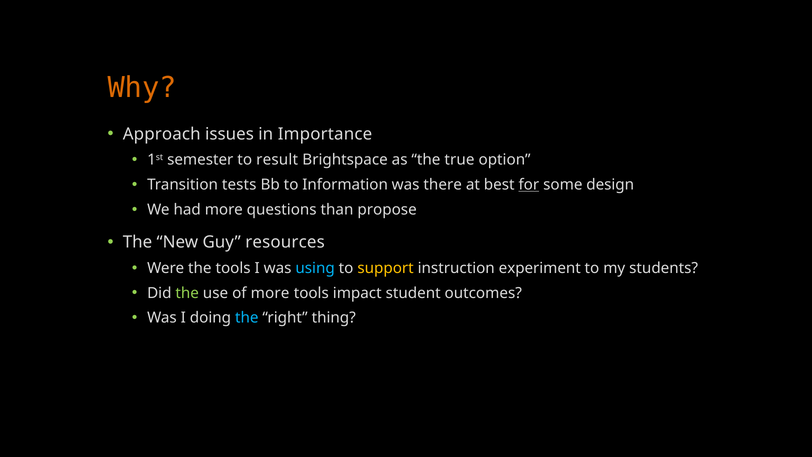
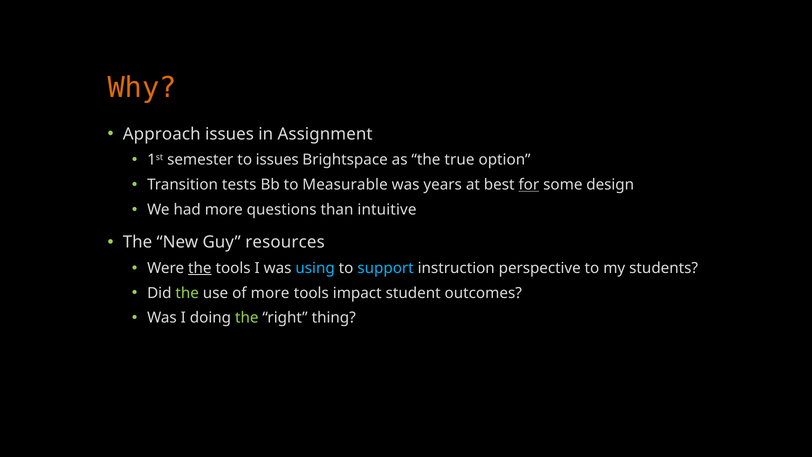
Importance: Importance -> Assignment (325, 134)
to result: result -> issues (277, 160)
Information: Information -> Measurable (345, 185)
there: there -> years (443, 185)
propose: propose -> intuitive (387, 210)
the underline: none -> present (200, 268)
support colour: yellow -> light blue (386, 268)
experiment: experiment -> perspective (540, 268)
the colour: light blue -> light green (247, 318)
